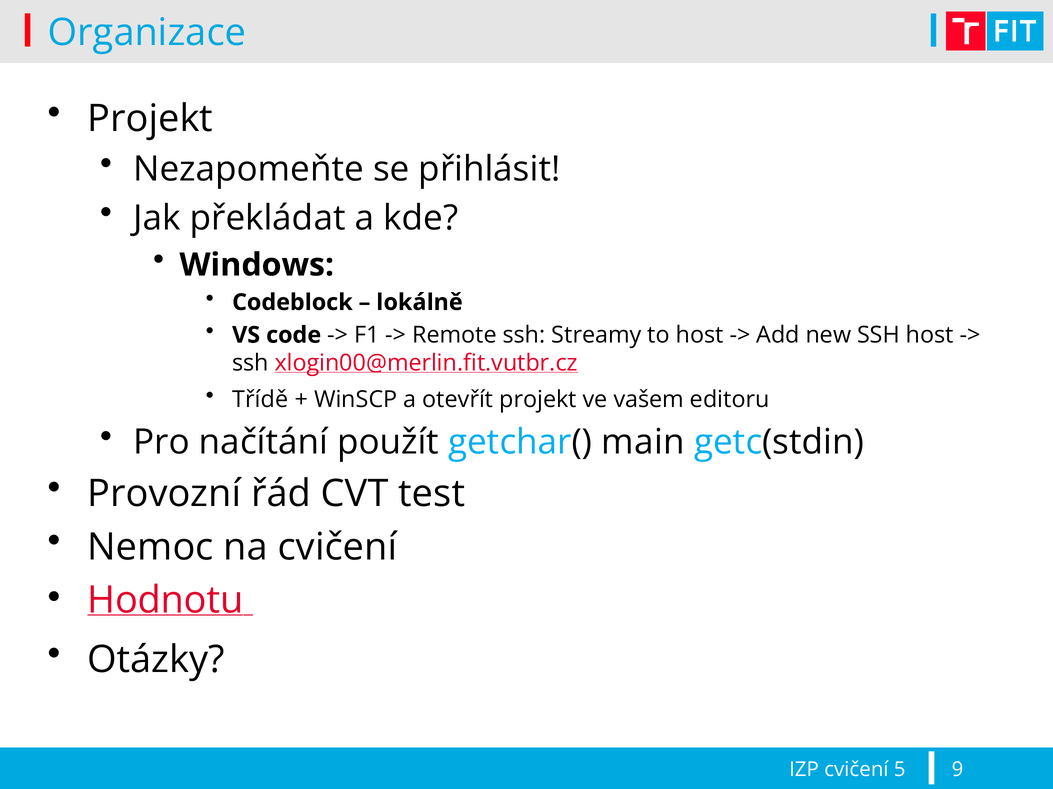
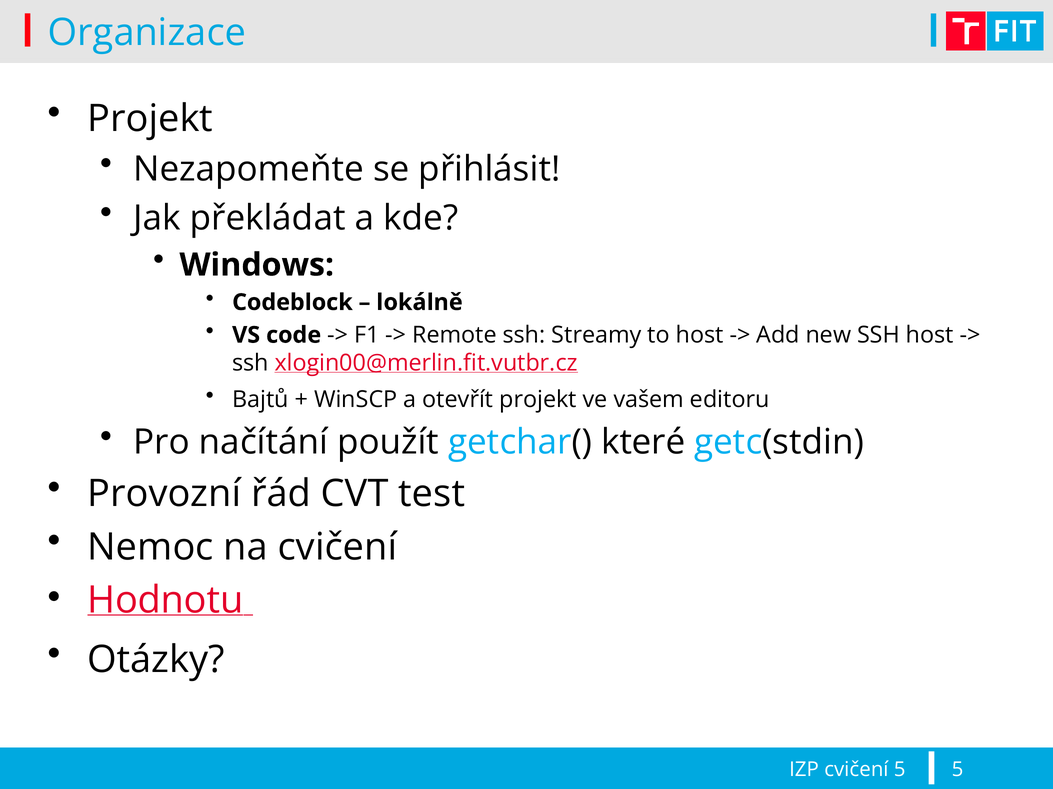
Třídě: Třídě -> Bajtů (260, 400)
main: main -> které (643, 443)
5 9: 9 -> 5 (957, 770)
